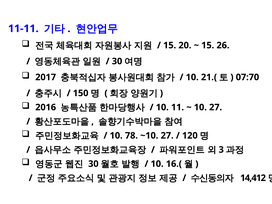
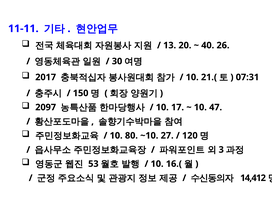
15: 15 -> 13 (170, 45)
15: 15 -> 40 (208, 45)
07:70: 07:70 -> 07:31 (247, 77)
2016: 2016 -> 2097 (46, 107)
11: 11 -> 17 (178, 107)
10 27: 27 -> 47 (216, 107)
78: 78 -> 80 (131, 136)
30: 30 -> 53 (93, 164)
